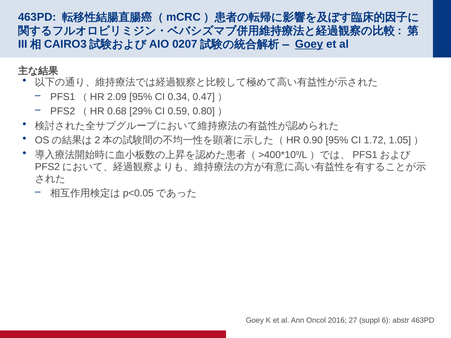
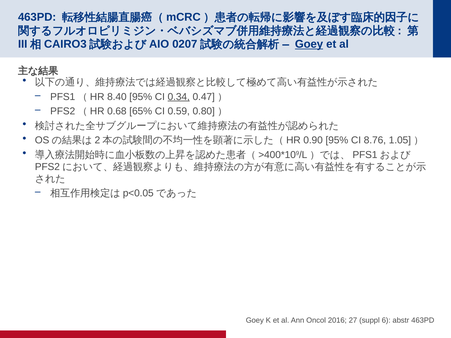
2.09: 2.09 -> 8.40 (117, 97)
0.34 underline: none -> present (179, 97)
29%: 29% -> 65% (141, 111)
1.72: 1.72 -> 8.76 (375, 140)
